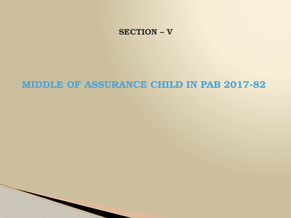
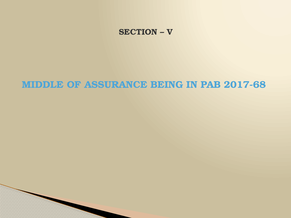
CHILD: CHILD -> BEING (167, 85)
2017-82: 2017-82 -> 2017-68 (245, 85)
